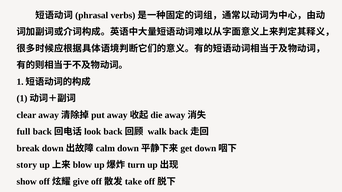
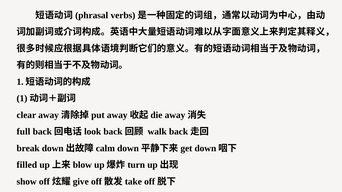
story: story -> filled (27, 165)
